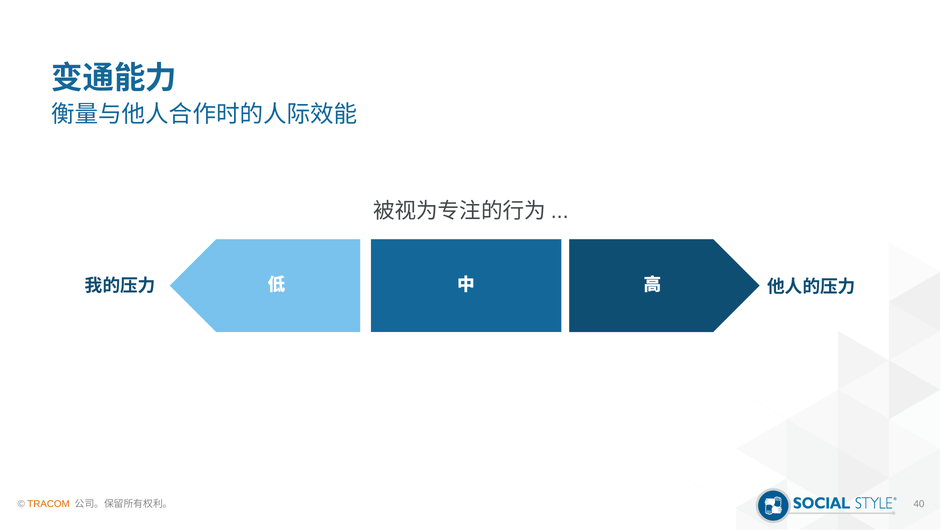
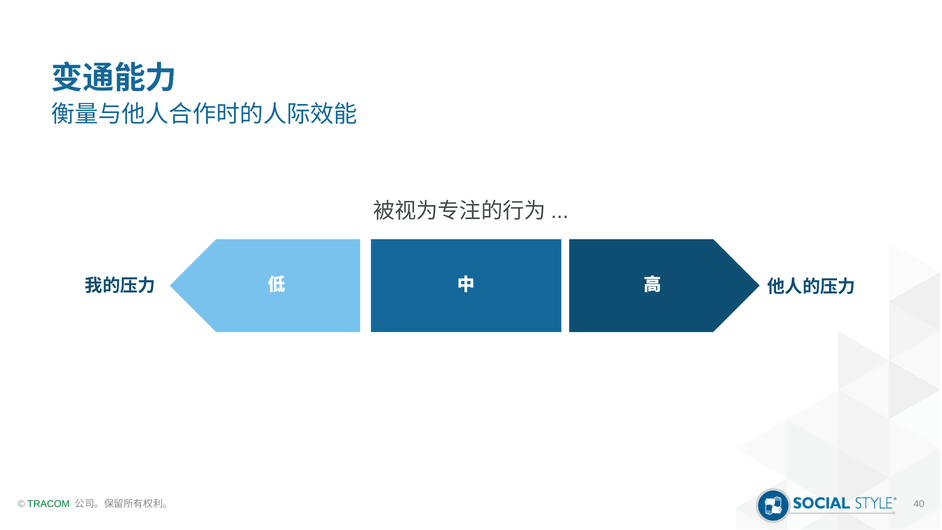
TRACOM colour: orange -> green (49, 504)
